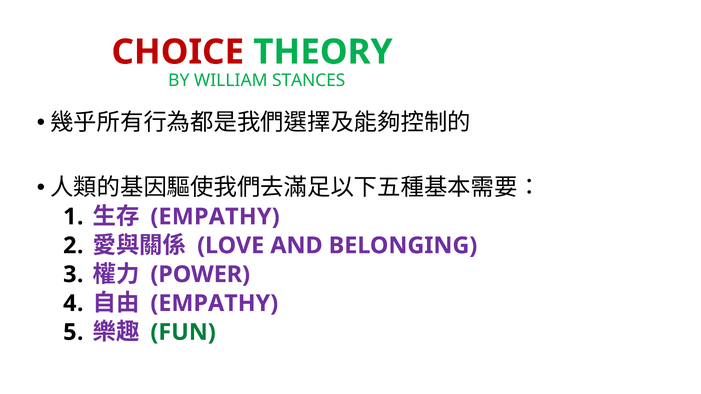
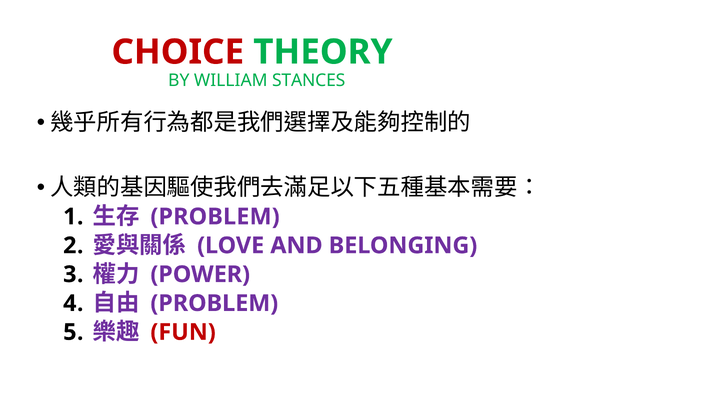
EMPATHY: EMPATHY -> PROBLEM (215, 217)
EMPATHY: EMPATHY -> PROBLEM (214, 304)
FUN colour: green -> red (183, 332)
